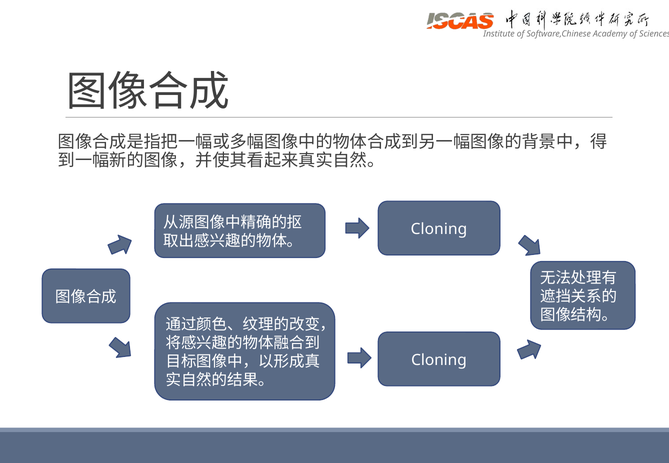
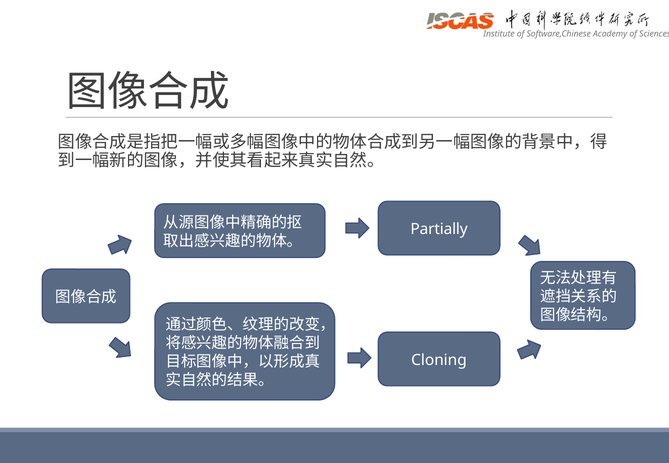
Cloning: Cloning -> Partially (439, 229)
